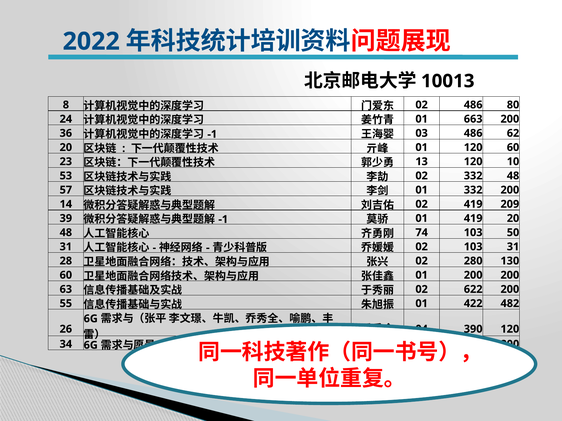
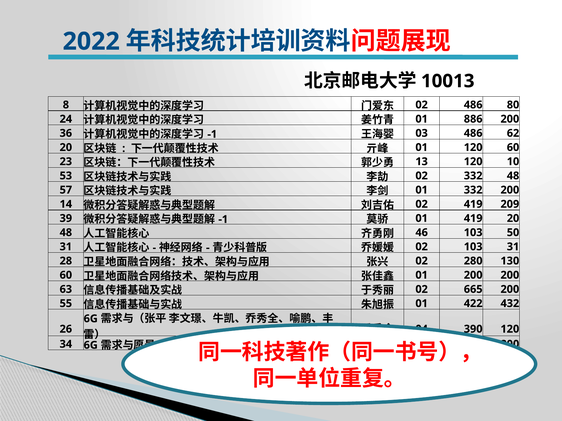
663: 663 -> 886 (473, 119)
74: 74 -> 46 (422, 233)
622: 622 -> 665 (473, 290)
482: 482 -> 432 (510, 304)
